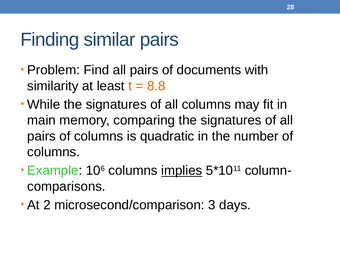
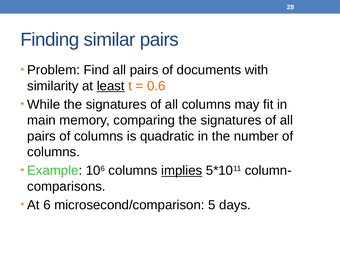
least underline: none -> present (111, 86)
8.8: 8.8 -> 0.6 (156, 86)
2: 2 -> 6 (47, 205)
3: 3 -> 5 (212, 205)
